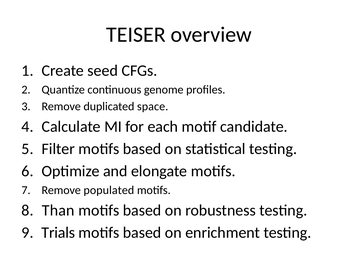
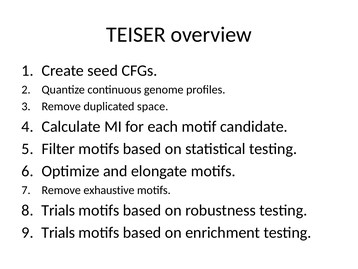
populated: populated -> exhaustive (109, 190)
Than: Than -> Trials (58, 210)
